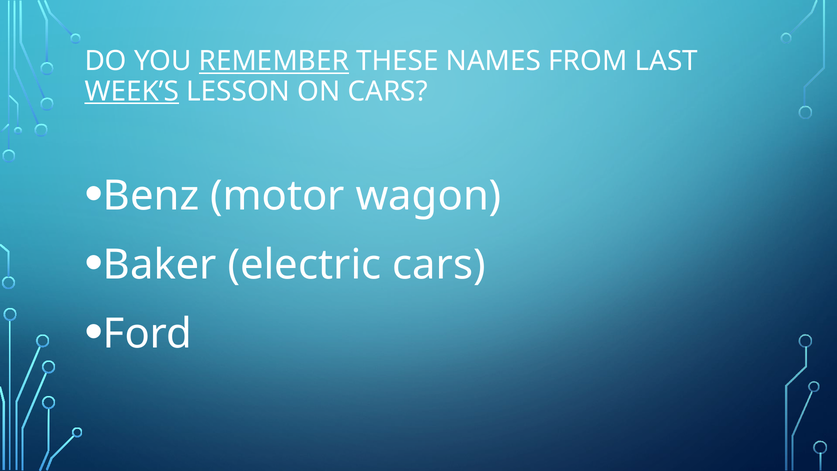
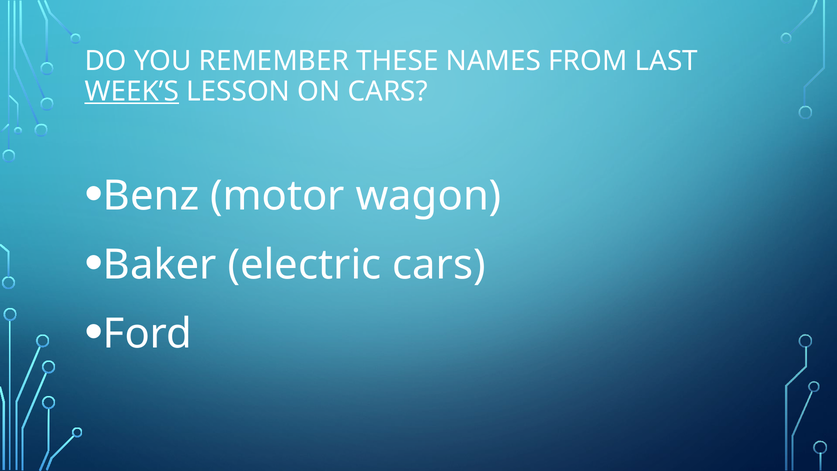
REMEMBER underline: present -> none (274, 61)
